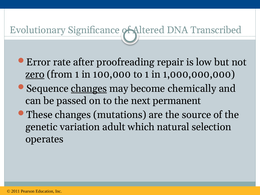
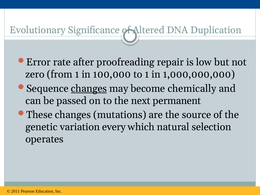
Transcribed: Transcribed -> Duplication (216, 30)
zero underline: present -> none (35, 74)
adult: adult -> every (114, 127)
